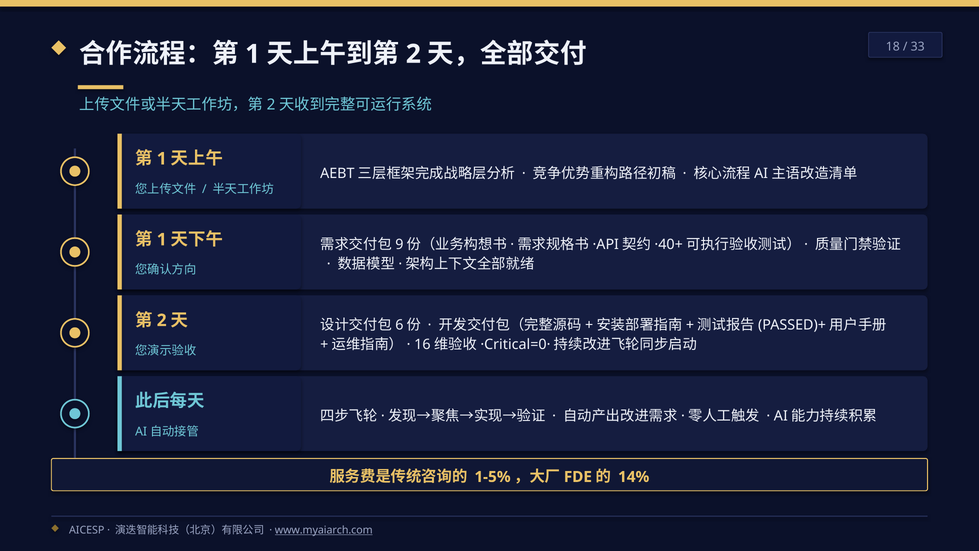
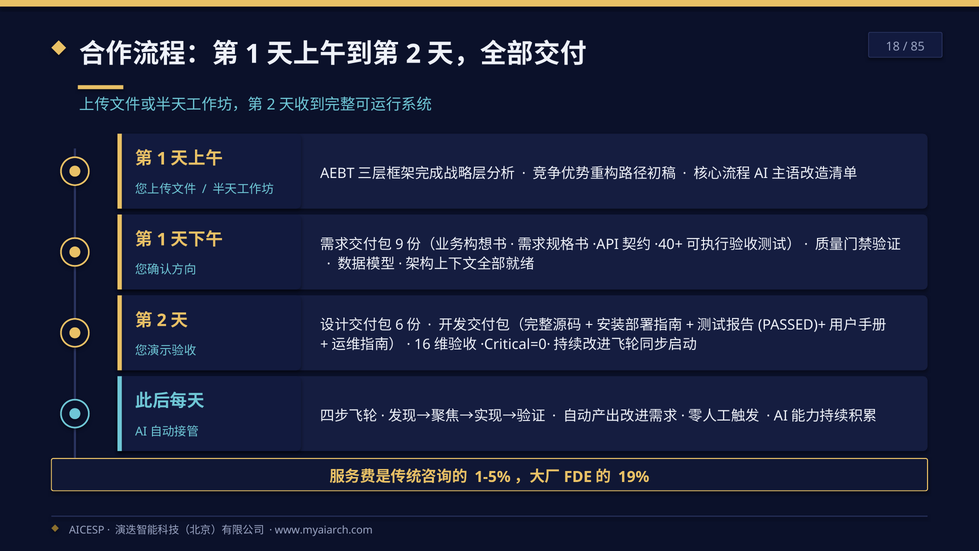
33: 33 -> 85 (918, 47)
14%: 14% -> 19% (634, 477)
www.myaiarch.com underline: present -> none (324, 530)
